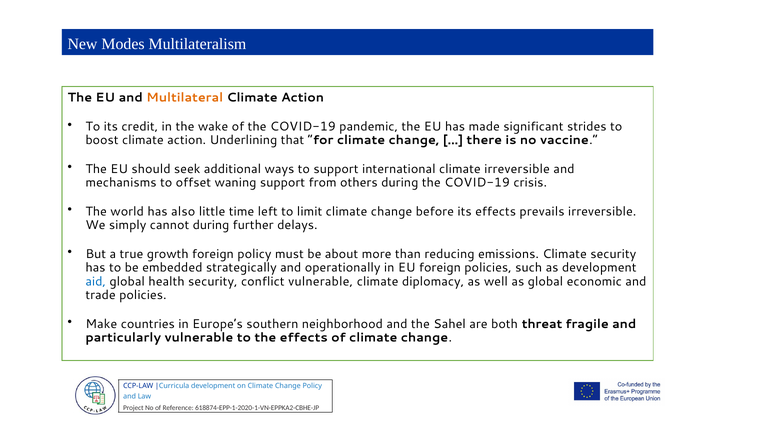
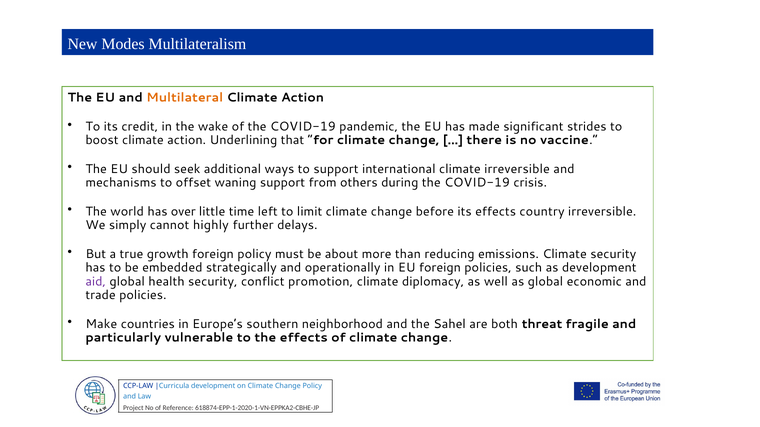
also: also -> over (183, 212)
prevails: prevails -> country (542, 212)
cannot during: during -> highly (211, 226)
aid colour: blue -> purple (96, 282)
conflict vulnerable: vulnerable -> promotion (321, 282)
